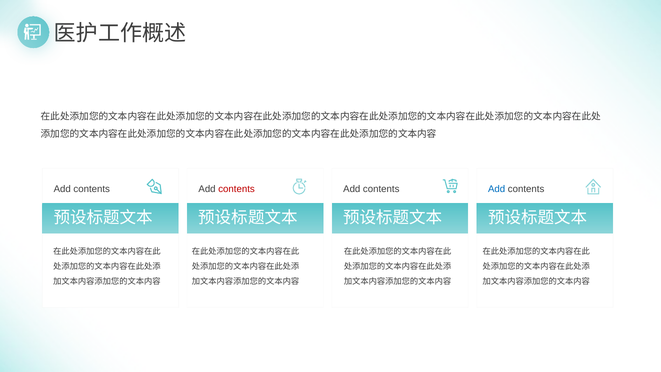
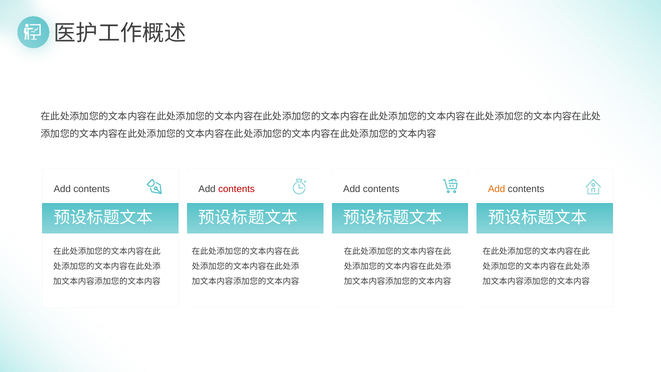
Add colour: blue -> orange (497, 189)
